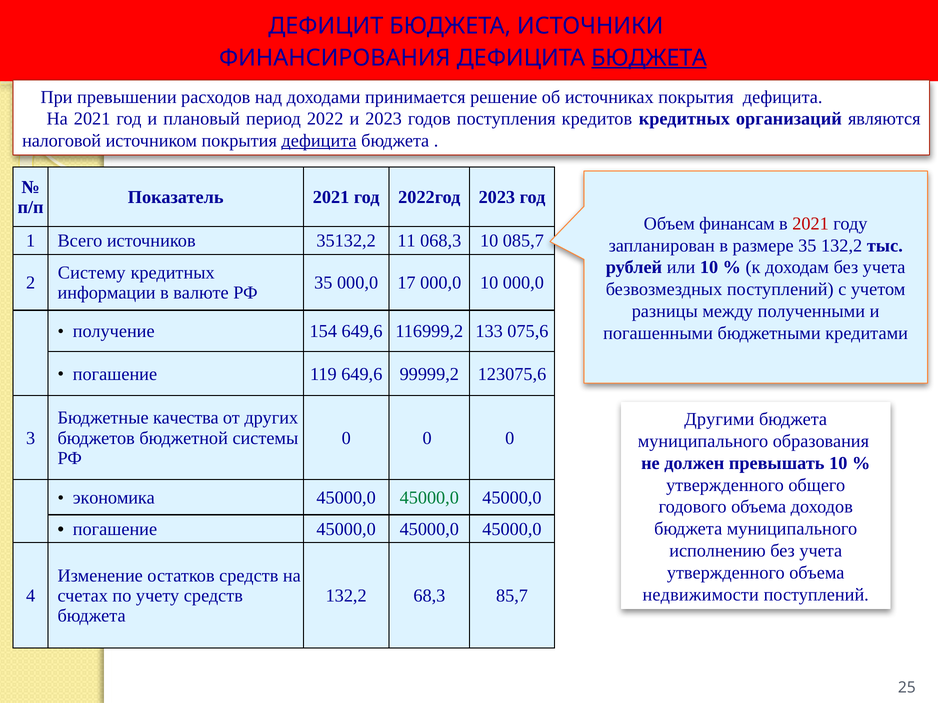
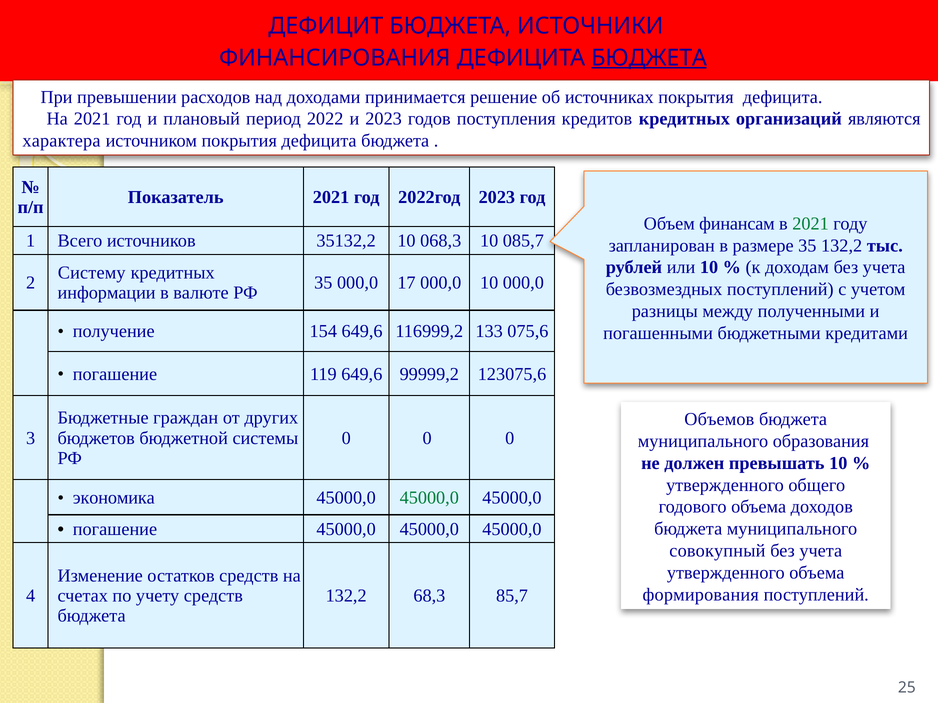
налоговой: налоговой -> характера (61, 141)
дефицита underline: present -> none (319, 141)
2021 colour: red -> green (811, 224)
35132,2 11: 11 -> 10 (407, 241)
качества: качества -> граждан (186, 418)
Другими: Другими -> Объемов (719, 420)
исполнению: исполнению -> совокупный (717, 551)
недвижимости: недвижимости -> формирования (701, 595)
